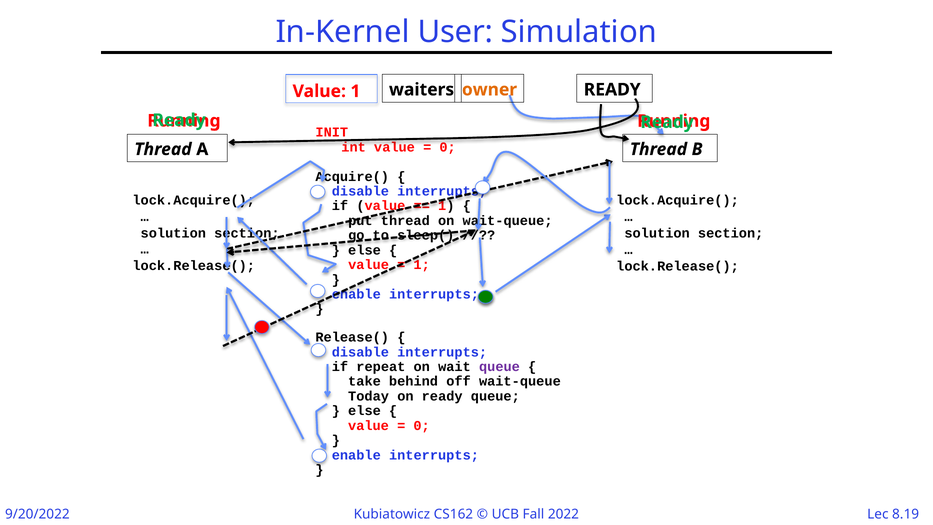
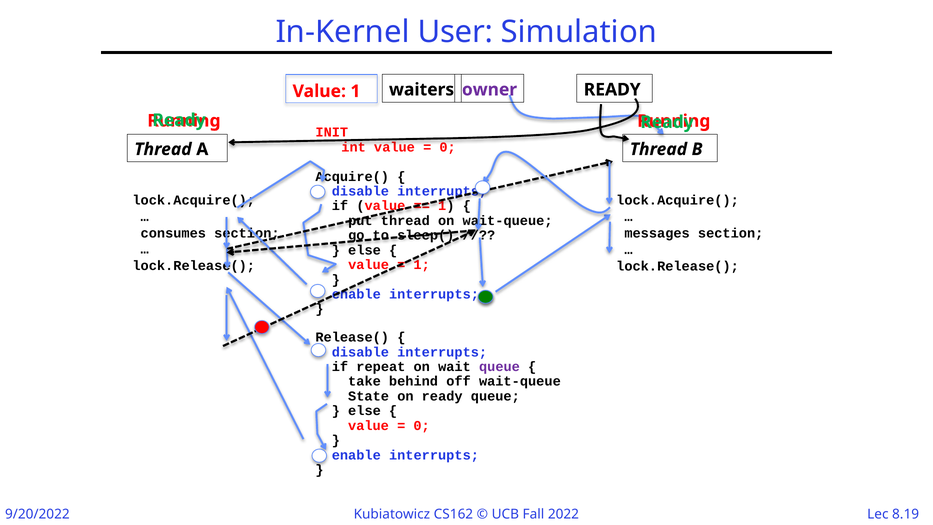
owner colour: orange -> purple (489, 90)
solution: solution -> consumes (173, 233)
solution: solution -> messages (657, 233)
Today: Today -> State (369, 396)
